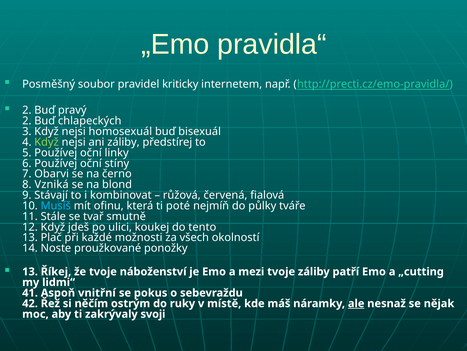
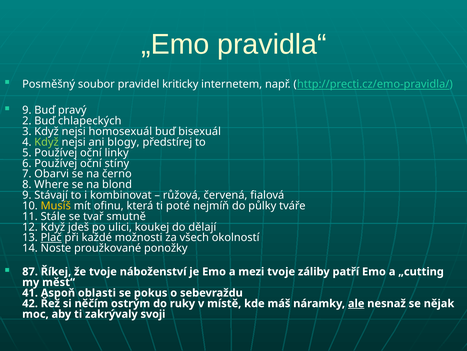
2: 2 -> 9 (27, 110)
ani záliby: záliby -> blogy (123, 142)
Vzniká: Vzniká -> Where (52, 184)
Musíš colour: light blue -> yellow (56, 205)
tento: tento -> dělají (202, 227)
Plač underline: none -> present (51, 237)
13: 13 -> 87 (30, 271)
lidmi“: lidmi“ -> měst“ (59, 282)
vnitřní: vnitřní -> oblasti (97, 292)
